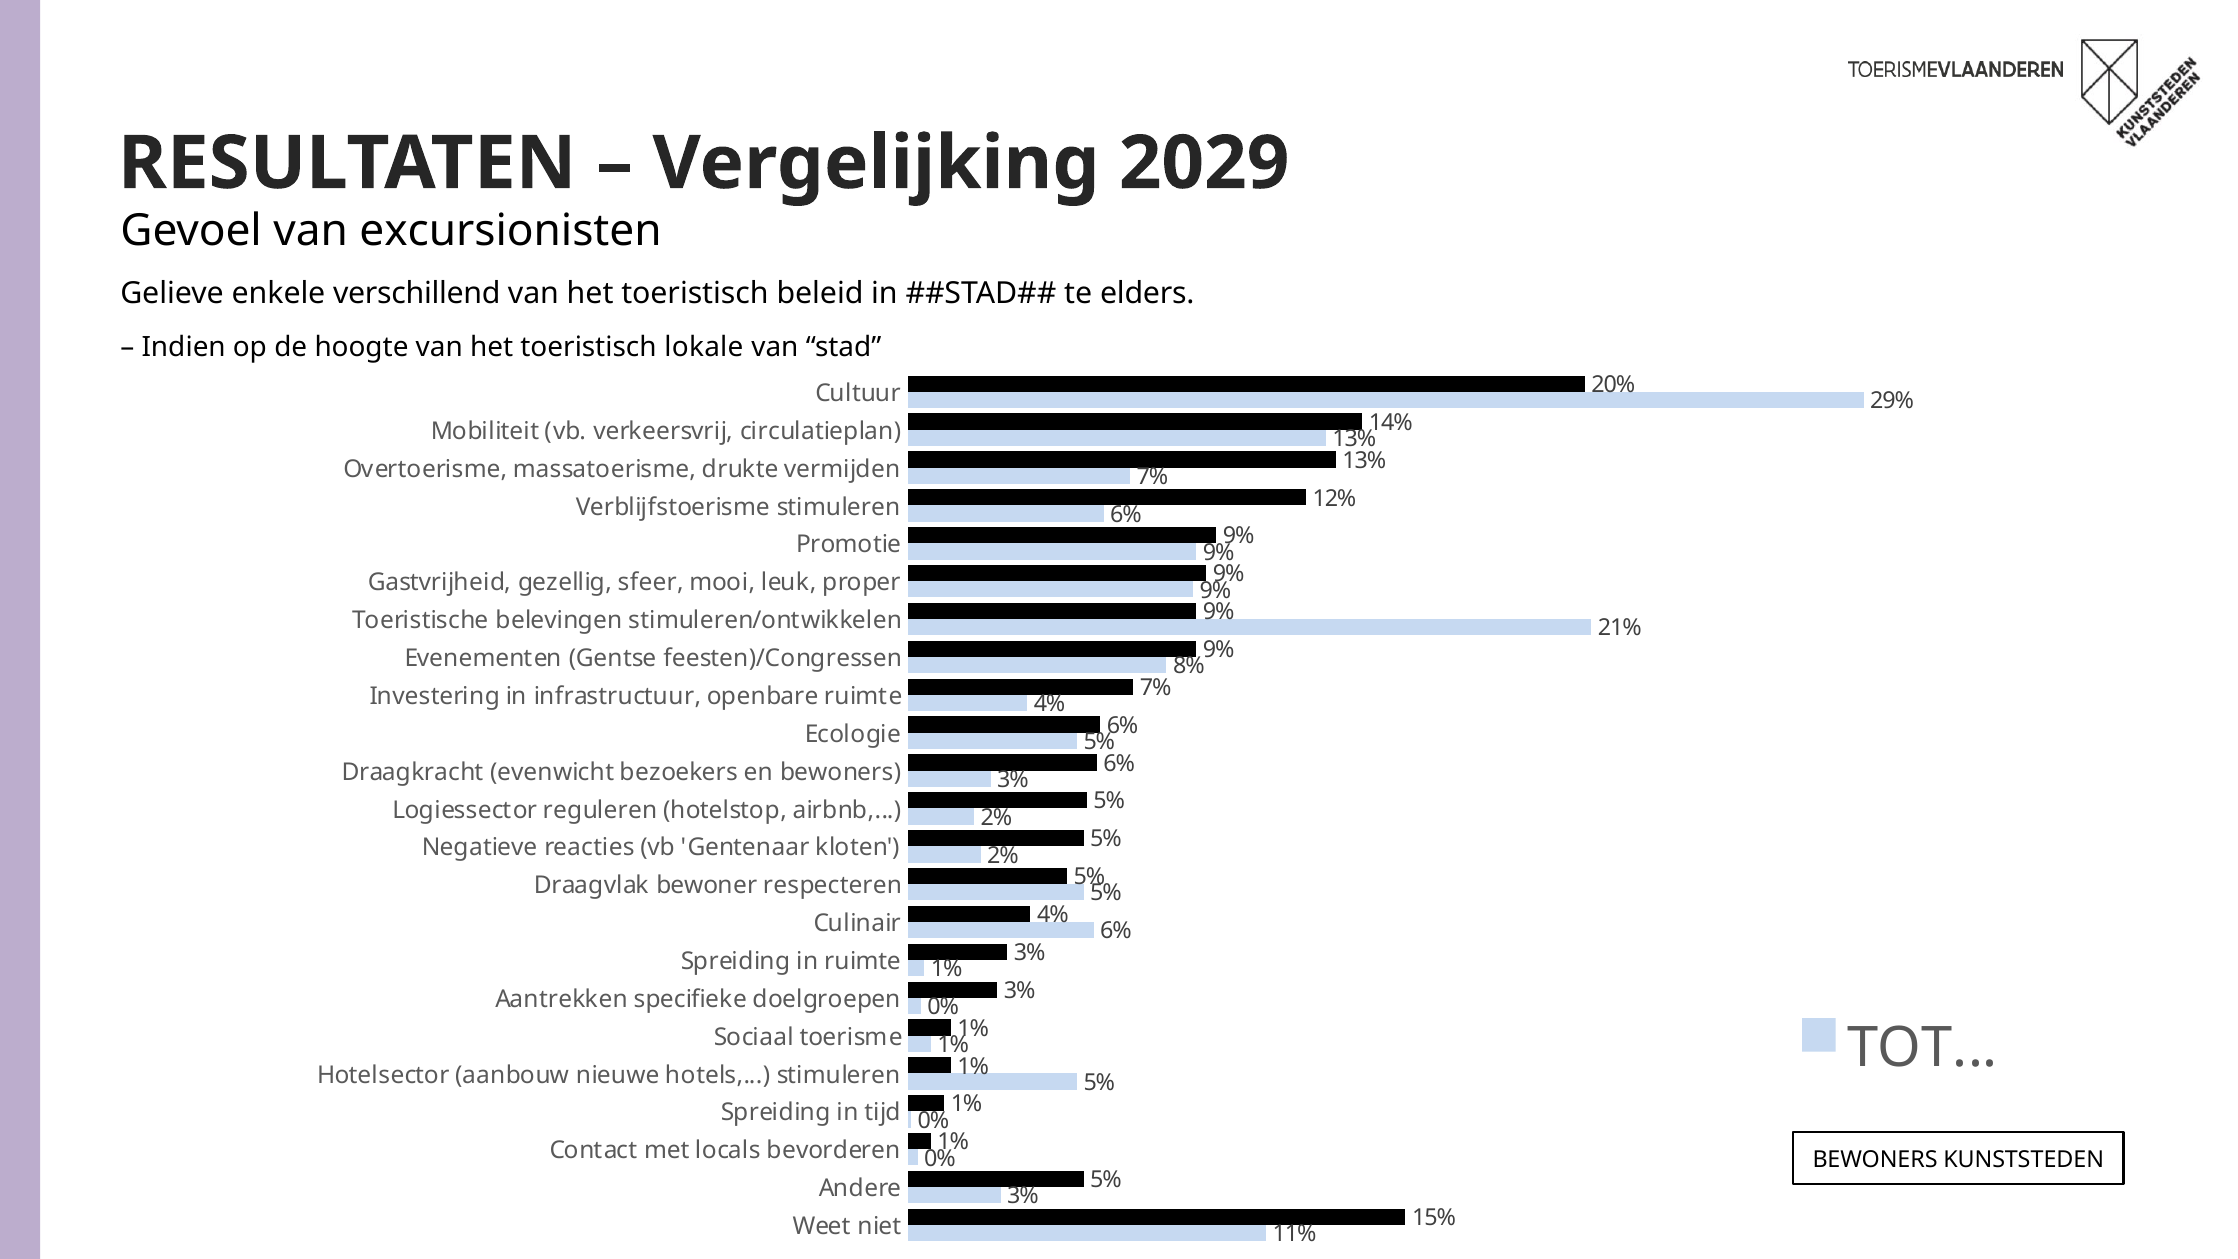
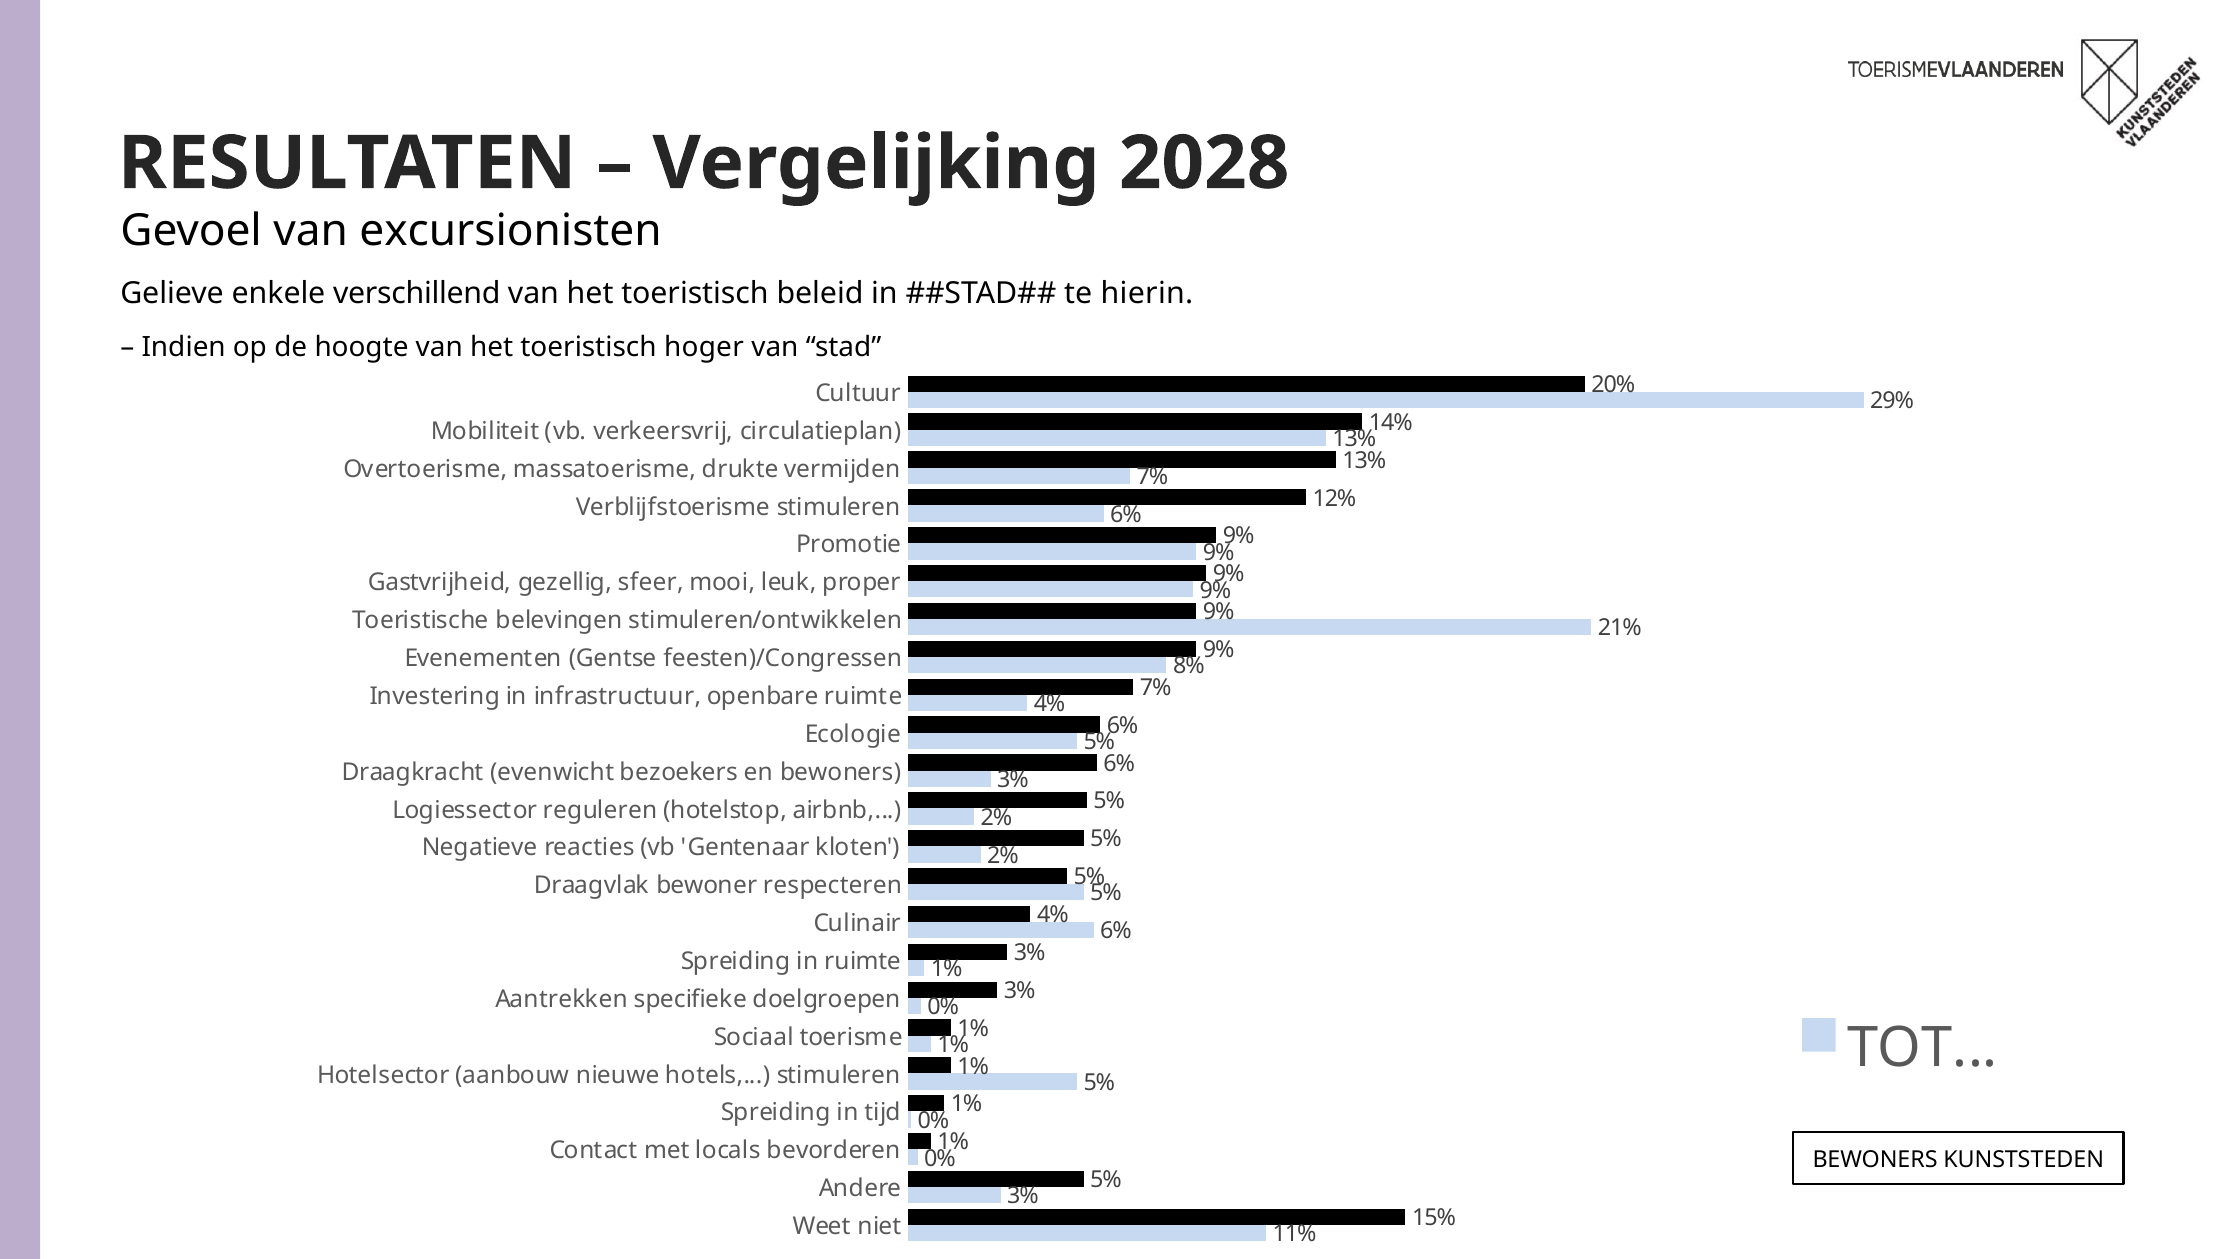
2029: 2029 -> 2028 (1204, 163)
elders: elders -> hierin (1147, 294)
lokale: lokale -> hoger (704, 347)
